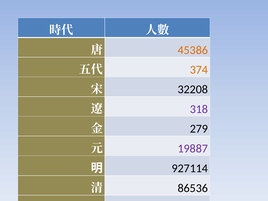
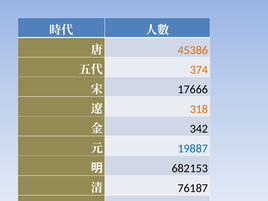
32208: 32208 -> 17666 (193, 89)
318 colour: purple -> orange (199, 109)
279: 279 -> 342 (199, 129)
19887 colour: purple -> blue (193, 149)
927114: 927114 -> 682153 (190, 168)
86536: 86536 -> 76187 (193, 188)
